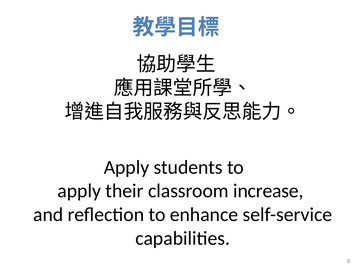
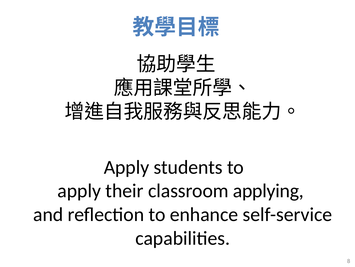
increase: increase -> applying (268, 190)
